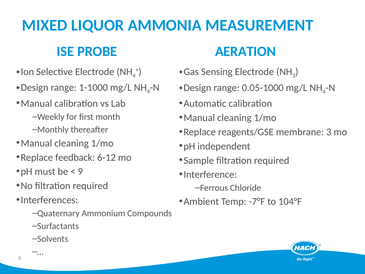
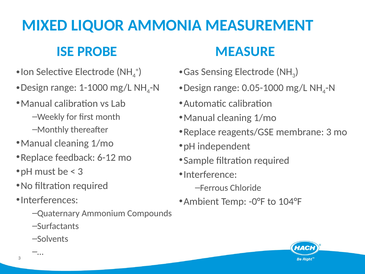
AERATION: AERATION -> MEASURE (245, 51)
9: 9 -> 3 (80, 171)
-7°F: -7°F -> -0°F (257, 201)
